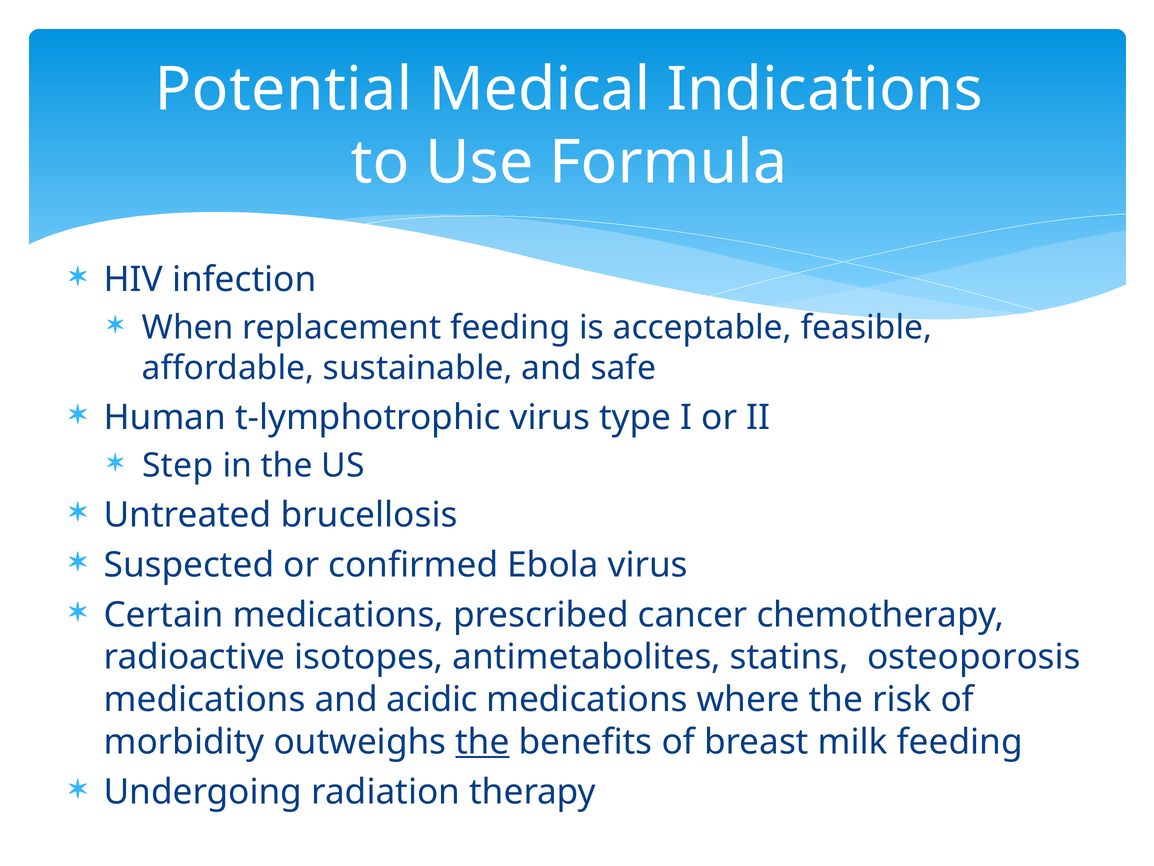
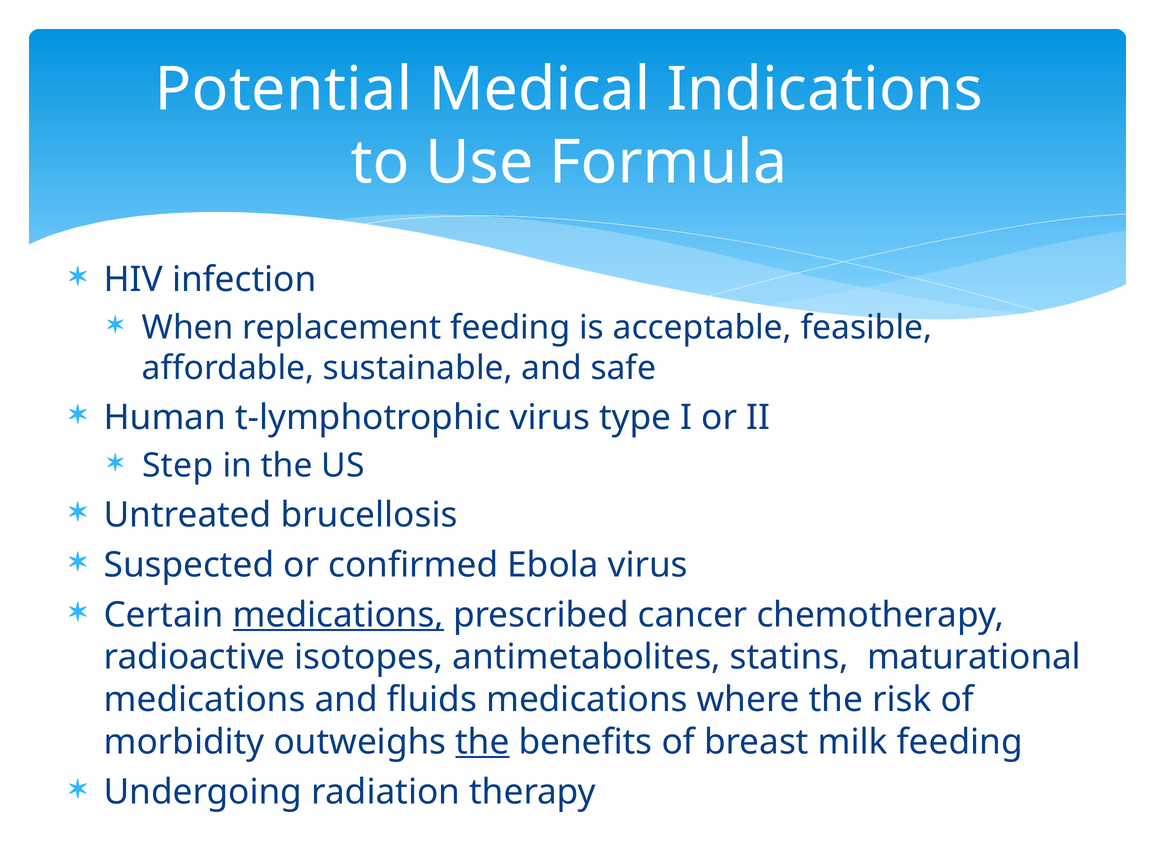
medications underline: none -> present (338, 615)
osteoporosis: osteoporosis -> maturational (974, 657)
acidic: acidic -> fluids (432, 699)
